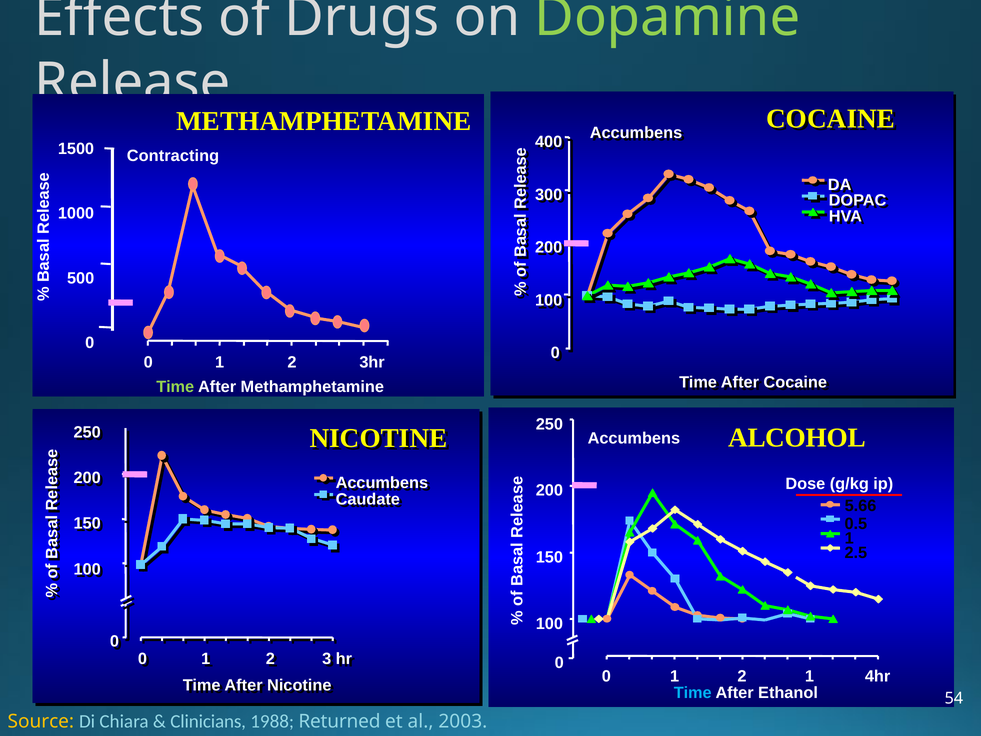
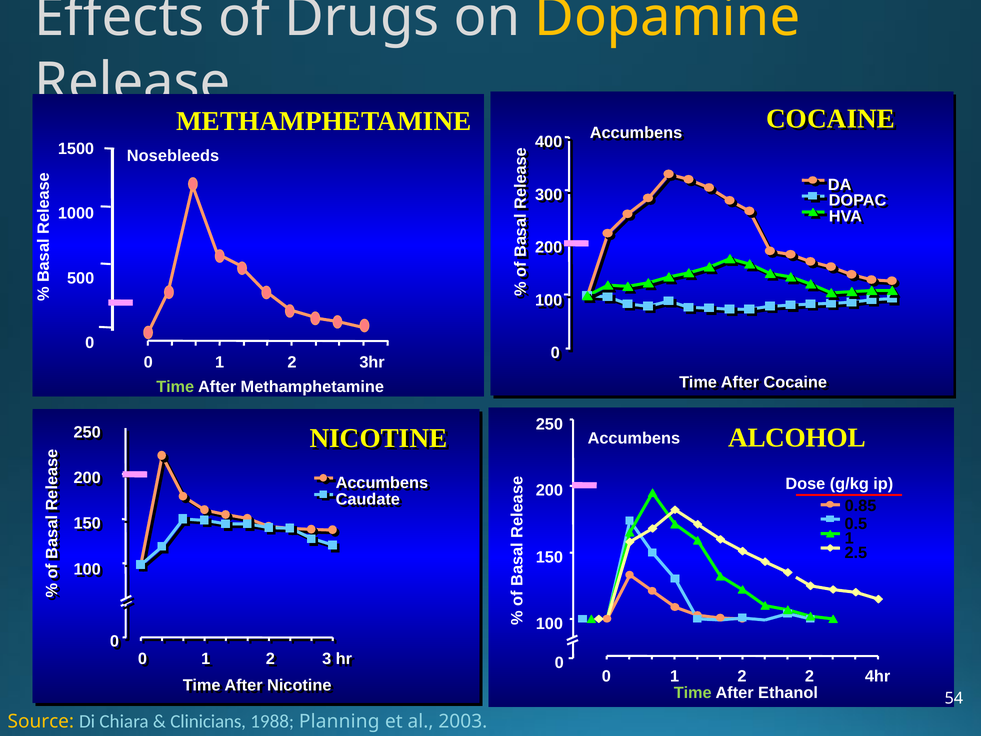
Dopamine colour: light green -> yellow (667, 17)
Contracting: Contracting -> Nosebleeds (173, 156)
5.66: 5.66 -> 0.85 (861, 506)
0 1 2 1: 1 -> 2 (809, 676)
Time colour: light blue -> light green (693, 693)
Returned: Returned -> Planning (339, 721)
